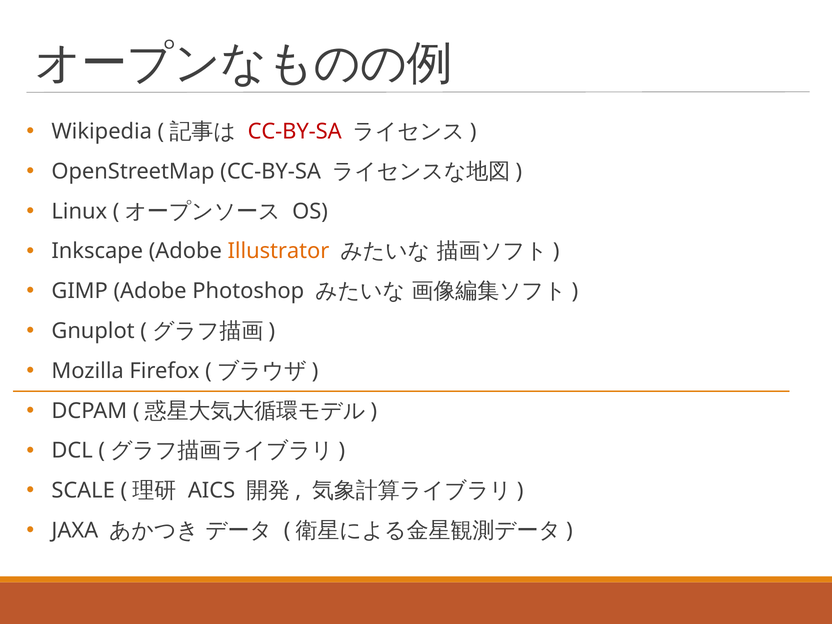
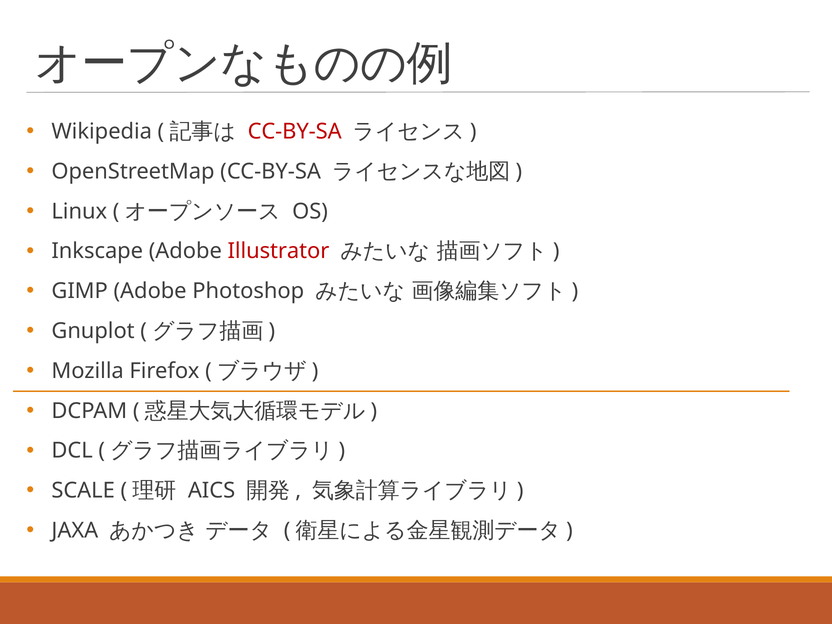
Illustrator colour: orange -> red (278, 251)
